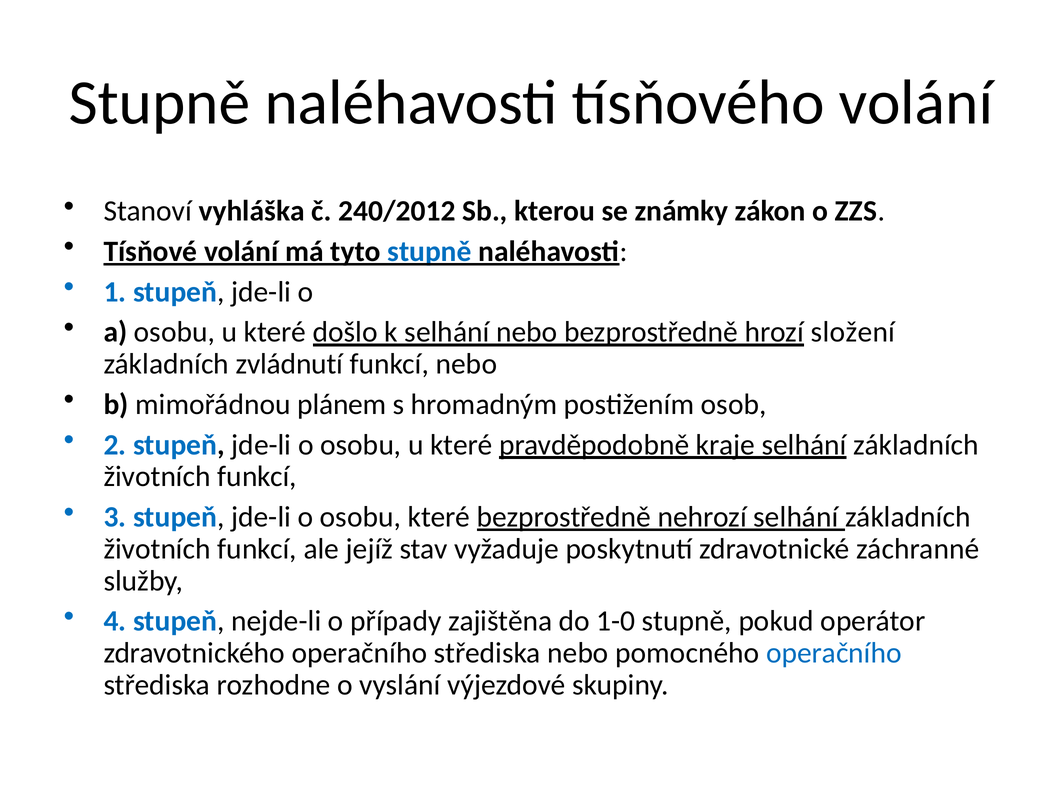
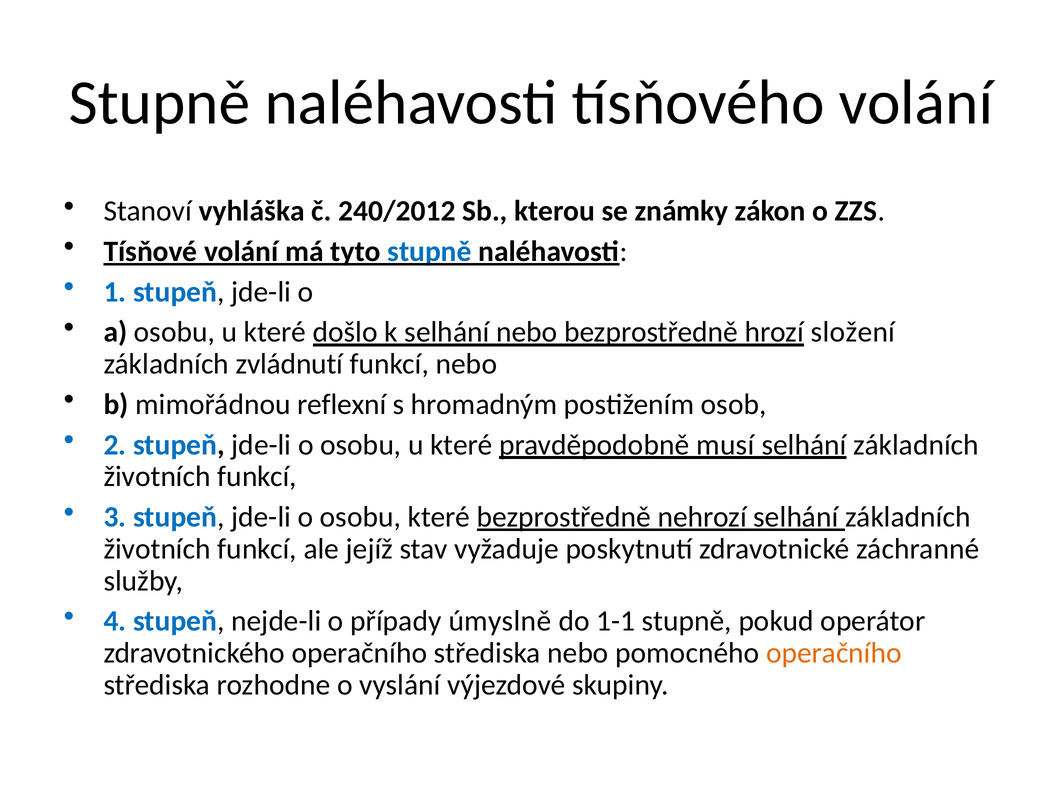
plánem: plánem -> reflexní (342, 404)
kraje: kraje -> musí (725, 445)
zajištěna: zajištěna -> úmyslně (500, 621)
1-0: 1-0 -> 1-1 (616, 621)
operačního colour: blue -> orange (834, 653)
